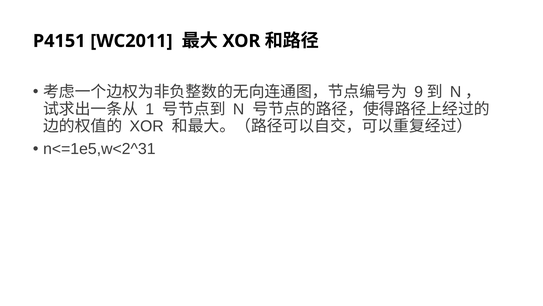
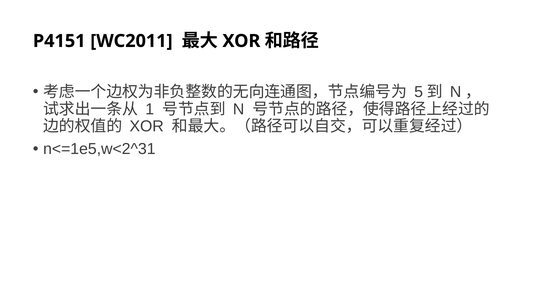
9: 9 -> 5 (419, 92)
